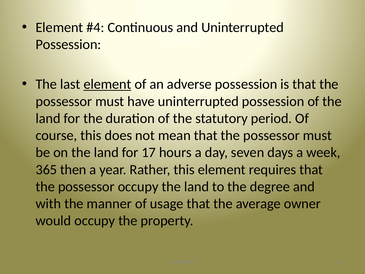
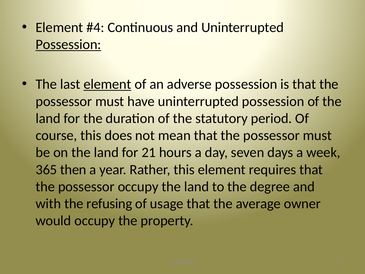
Possession underline: none -> present (68, 44)
17: 17 -> 21 (149, 152)
manner: manner -> refusing (109, 203)
